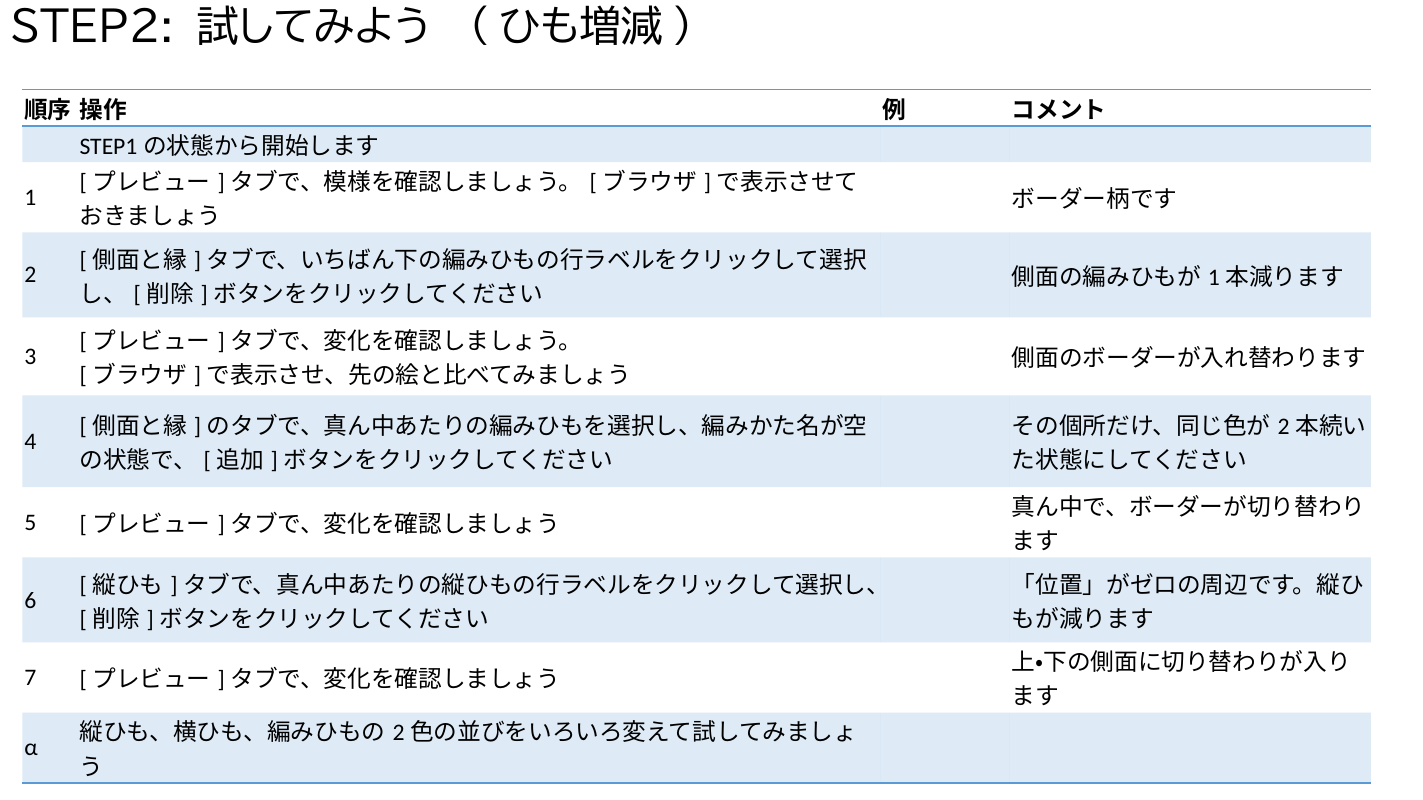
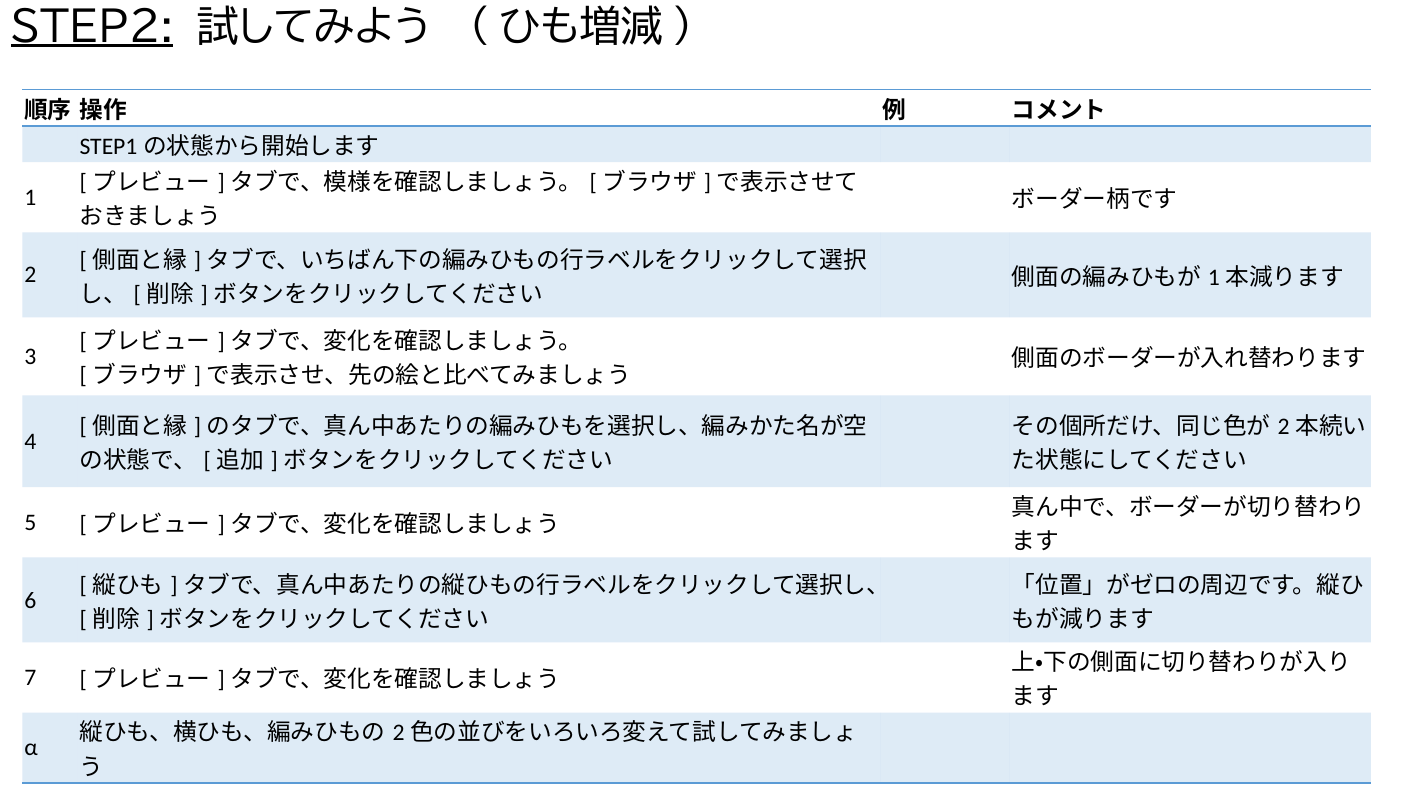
STEP2 underline: none -> present (92, 27)
